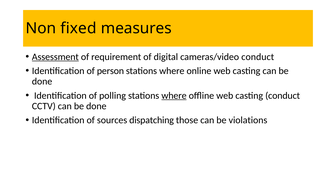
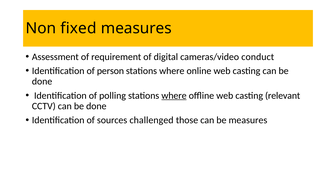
Assessment underline: present -> none (55, 57)
casting conduct: conduct -> relevant (283, 96)
dispatching: dispatching -> challenged (152, 120)
be violations: violations -> measures (248, 120)
